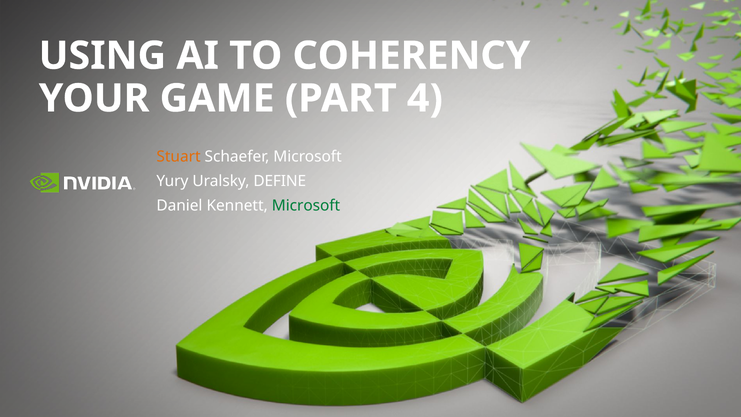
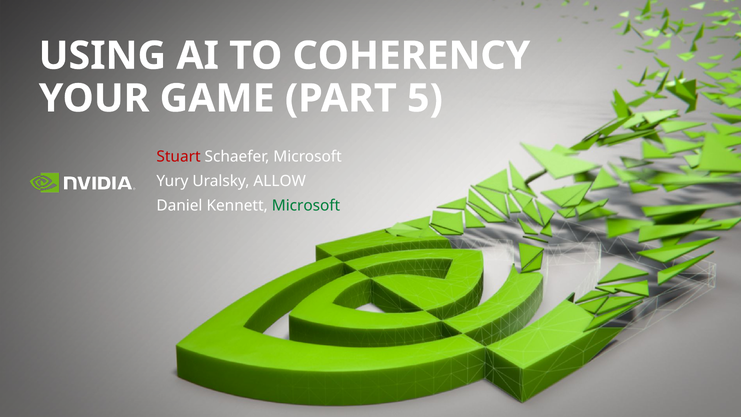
4: 4 -> 5 (425, 98)
Stuart colour: orange -> red (179, 157)
DEFINE: DEFINE -> ALLOW (280, 181)
